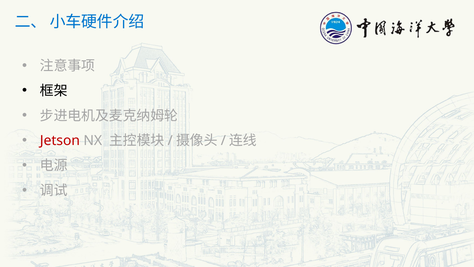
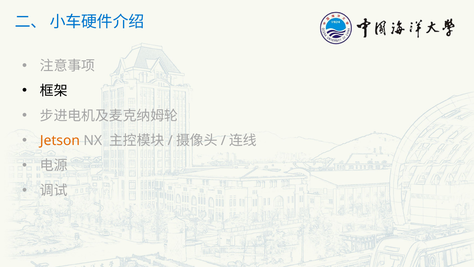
Jetson colour: red -> orange (60, 141)
